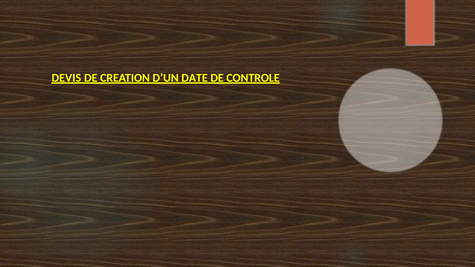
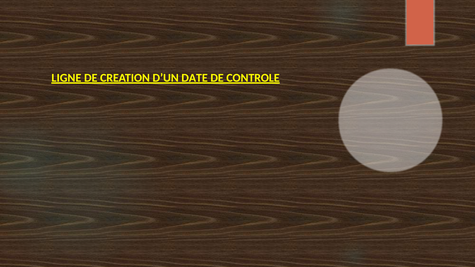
DEVIS: DEVIS -> LIGNE (66, 78)
